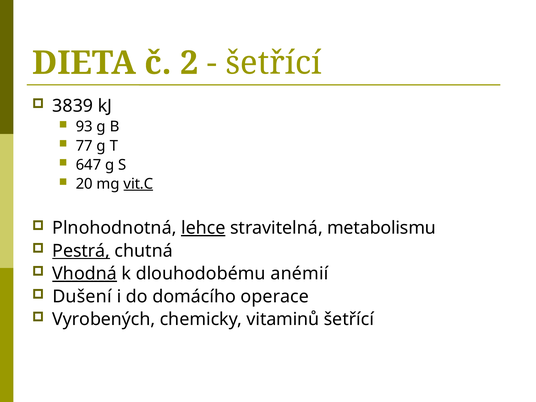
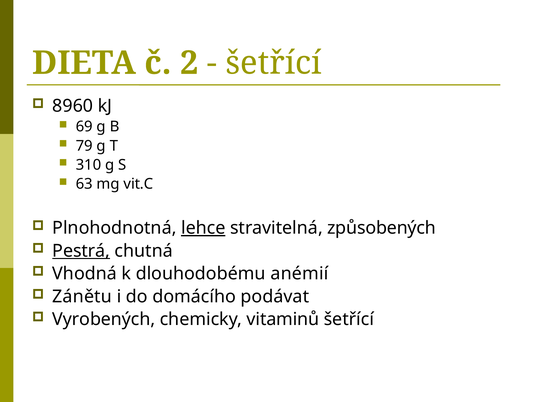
3839: 3839 -> 8960 (73, 106)
93: 93 -> 69 (84, 127)
77: 77 -> 79 (84, 146)
647: 647 -> 310 (89, 165)
20: 20 -> 63 (84, 184)
vit.C underline: present -> none (138, 184)
metabolismu: metabolismu -> způsobených (382, 228)
Vhodná underline: present -> none (85, 274)
Dušení: Dušení -> Zánětu (82, 297)
operace: operace -> podávat (275, 297)
